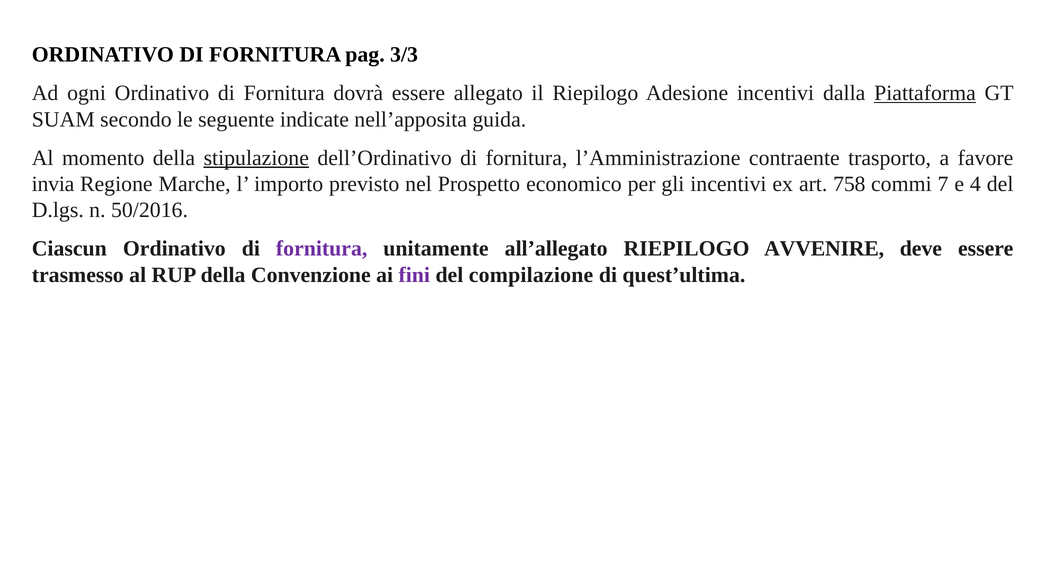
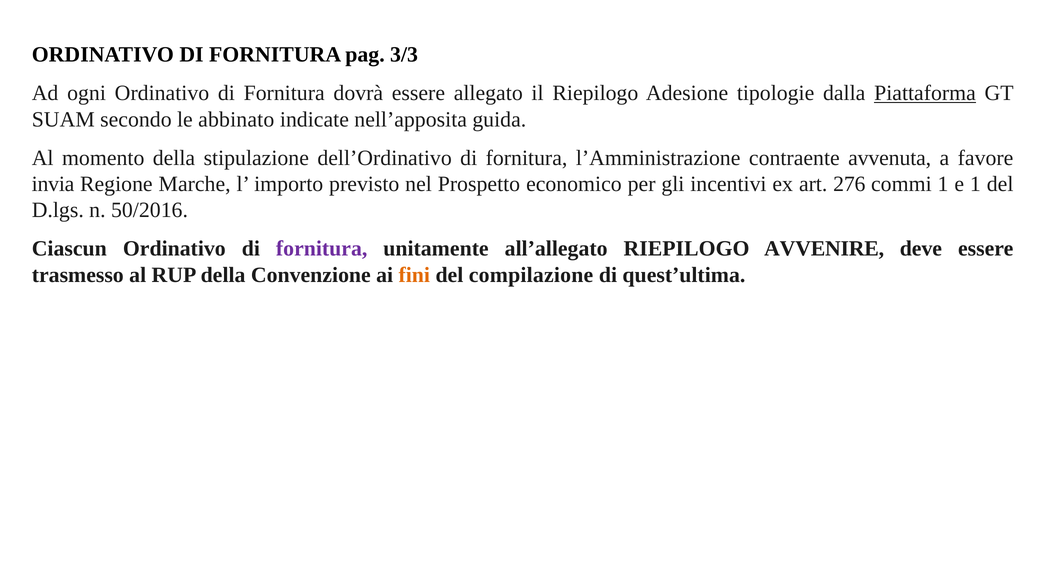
Adesione incentivi: incentivi -> tipologie (776, 93)
seguente: seguente -> abbinato (236, 119)
stipulazione underline: present -> none (256, 158)
trasporto: trasporto -> avvenuta (890, 158)
758: 758 -> 276 (849, 184)
commi 7: 7 -> 1 (943, 184)
e 4: 4 -> 1 (975, 184)
fini colour: purple -> orange (414, 275)
